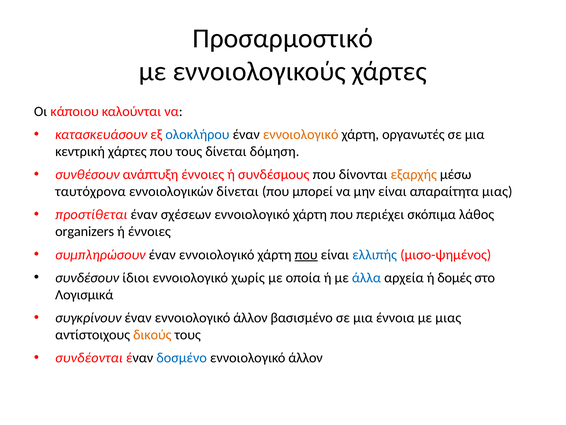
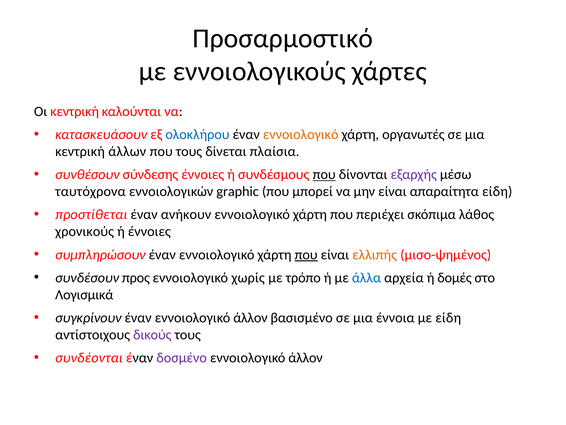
Οι κάποιου: κάποιου -> κεντρική (75, 111)
κεντρική χάρτες: χάρτες -> άλλων (127, 151)
δόμηση: δόμηση -> πλαίσια (275, 151)
ανάπτυξη: ανάπτυξη -> σύνδεσης (150, 174)
που underline: none -> present (324, 174)
εξαρχής colour: orange -> purple (414, 174)
εννοιολογικών δίνεται: δίνεται -> graphic (238, 191)
απαραίτητα μιας: μιας -> είδη (497, 191)
σχέσεων: σχέσεων -> ανήκουν (186, 214)
organizers: organizers -> χρονικούς (85, 231)
ελλιπής colour: blue -> orange (375, 254)
ίδιοι: ίδιοι -> προς (136, 277)
οποία: οποία -> τρόπο (303, 277)
με μιας: μιας -> είδη (448, 317)
δικούς colour: orange -> purple (152, 334)
δοσμένο colour: blue -> purple (182, 357)
